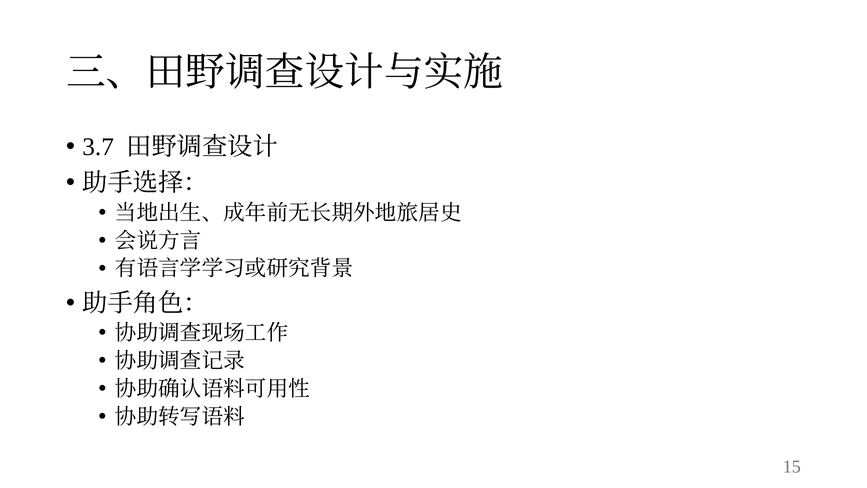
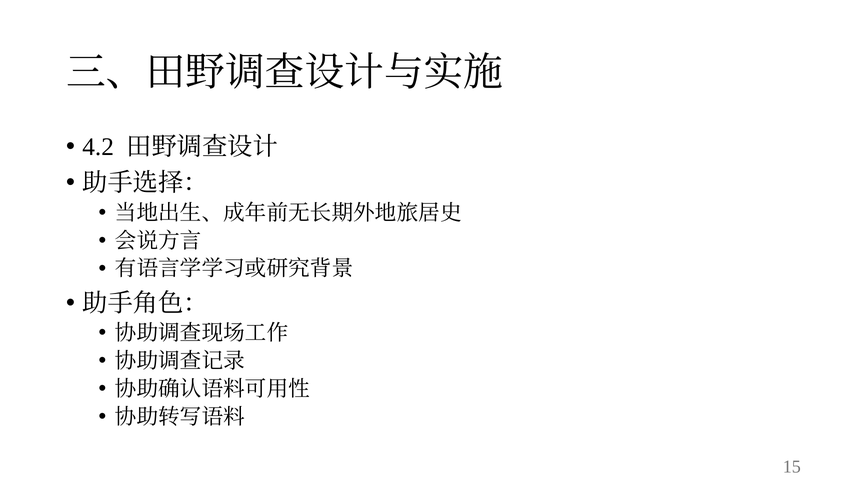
3.7: 3.7 -> 4.2 (98, 147)
